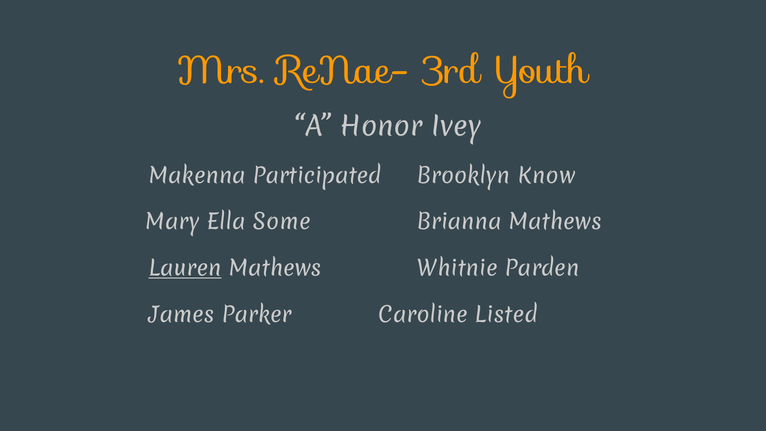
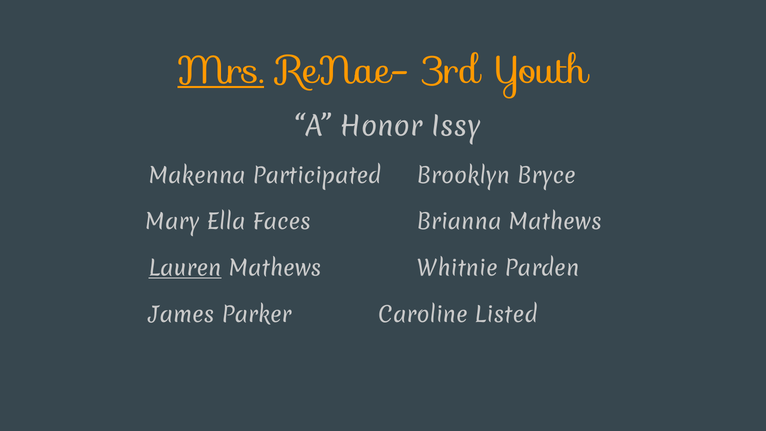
Mrs underline: none -> present (221, 71)
Ivey: Ivey -> Issy (456, 127)
Know: Know -> Bryce (547, 176)
Some: Some -> Faces (282, 222)
